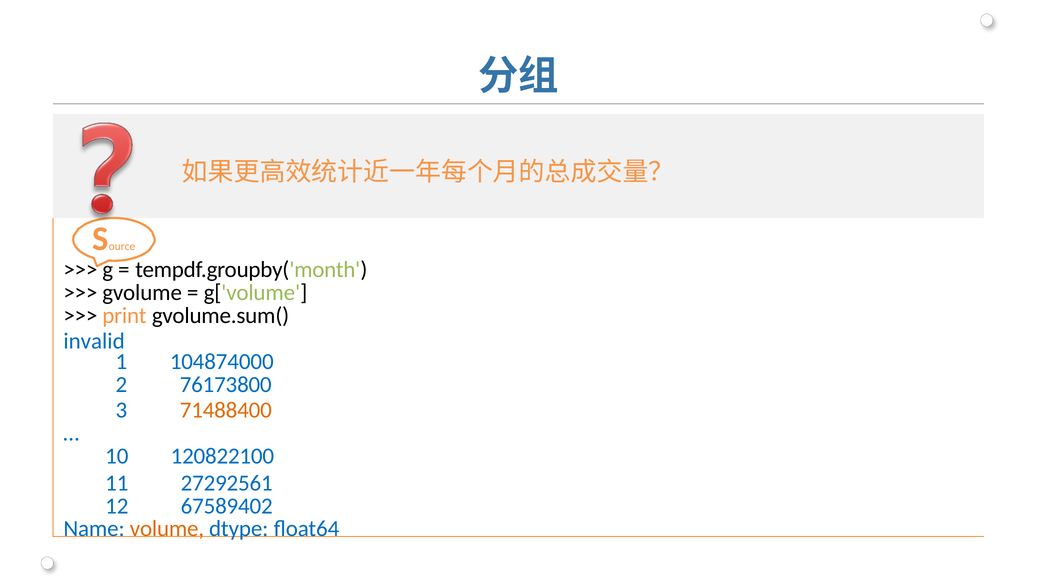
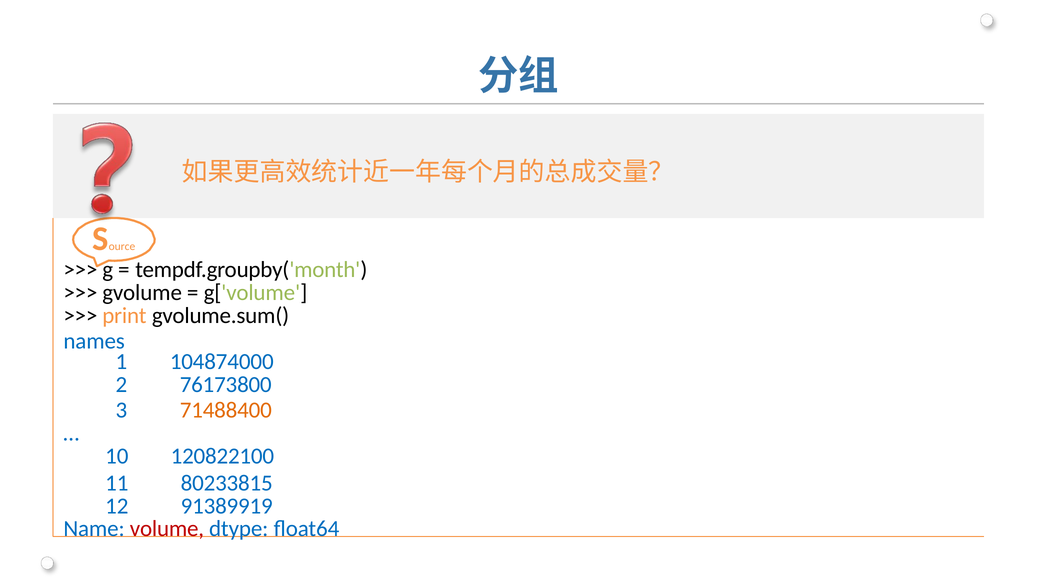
invalid: invalid -> names (94, 341)
27292561: 27292561 -> 80233815 (227, 483)
67589402: 67589402 -> 91389919 (227, 506)
volume colour: orange -> red (167, 529)
